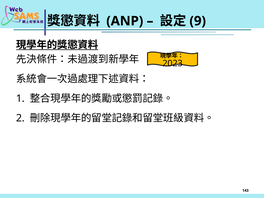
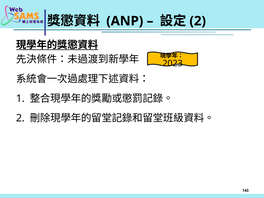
9: 9 -> 2 (198, 21)
